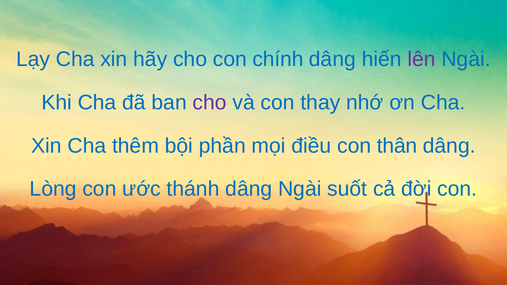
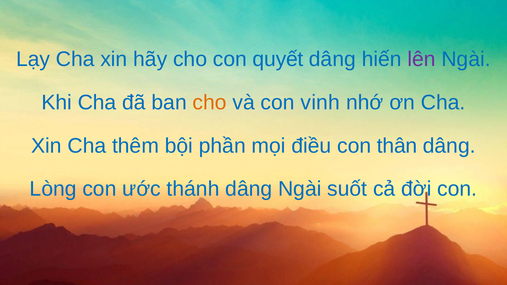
chính: chính -> quyết (278, 59)
cho colour: purple -> orange (210, 103)
thay: thay -> vinh (320, 103)
